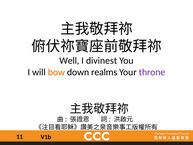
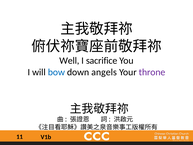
divinest: divinest -> sacrifice (102, 60)
bow colour: orange -> blue (56, 72)
realms: realms -> angels (104, 72)
